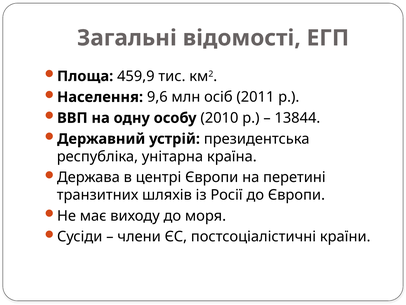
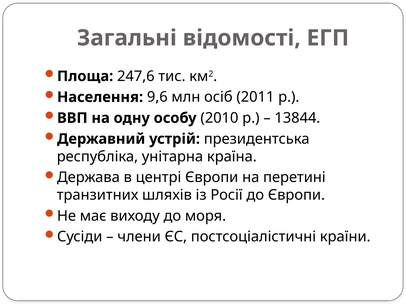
459,9: 459,9 -> 247,6 (136, 76)
